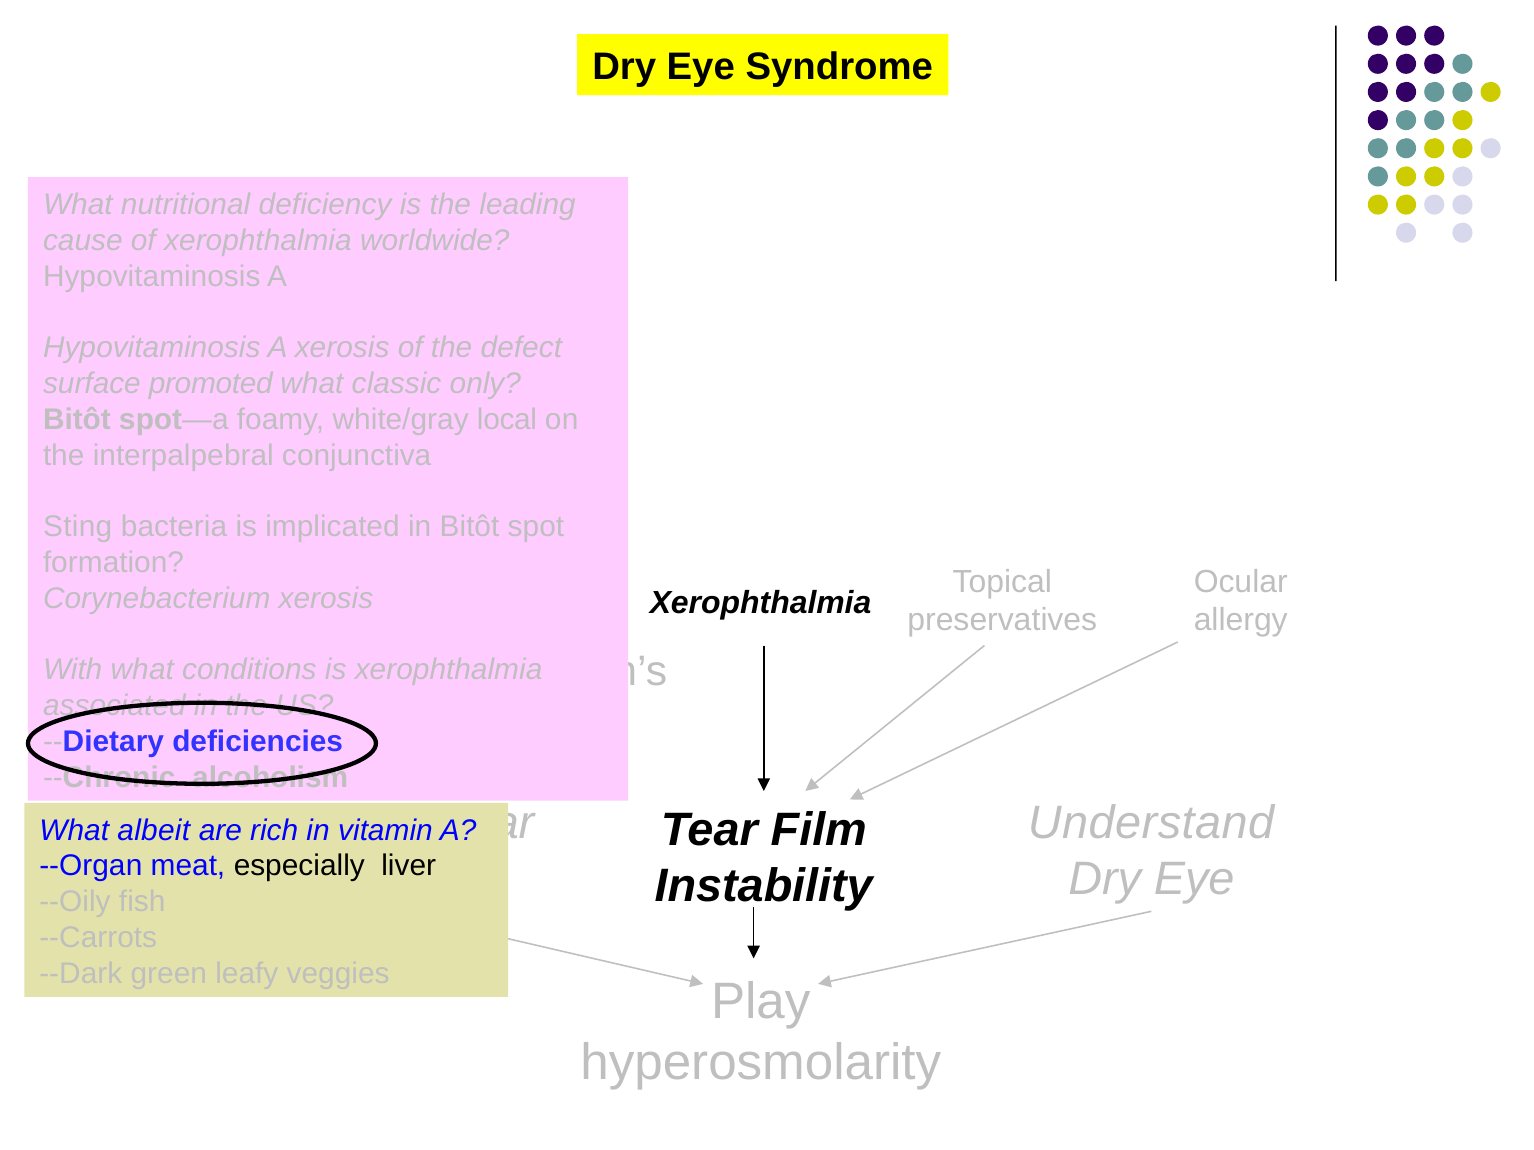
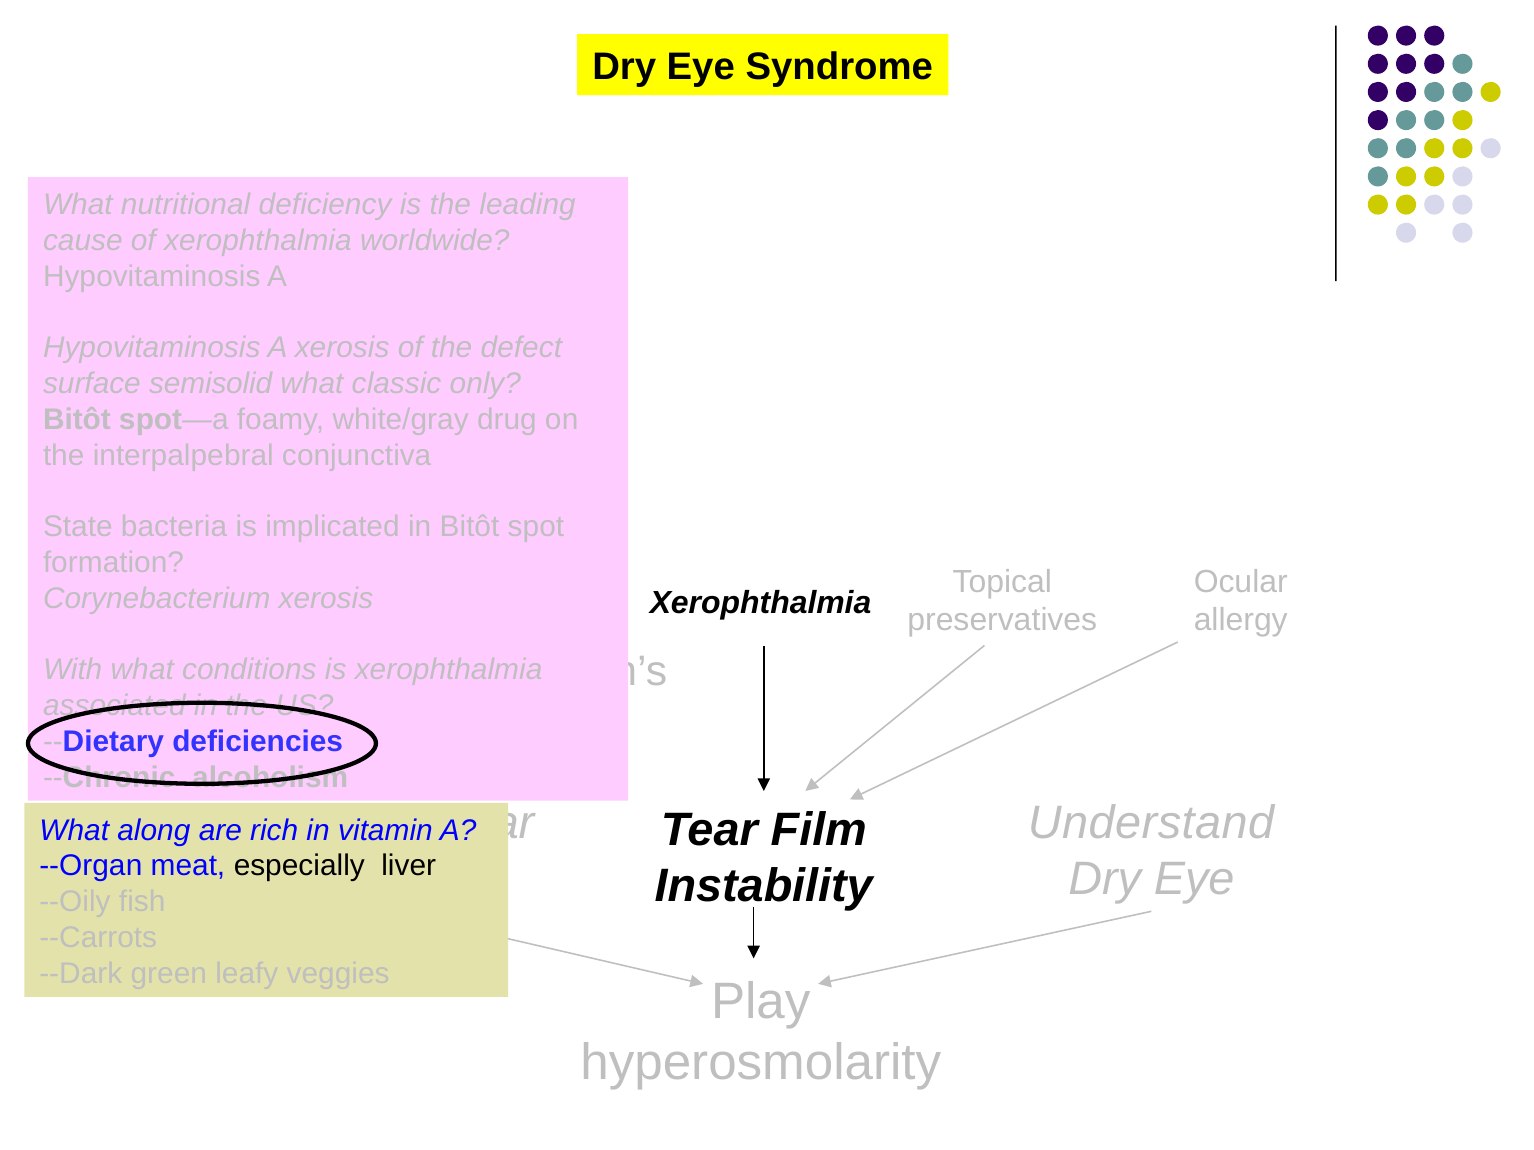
promoted: promoted -> semisolid (211, 384)
local: local -> drug (507, 420)
Sting: Sting -> State (78, 527)
albeit: albeit -> along (154, 831)
